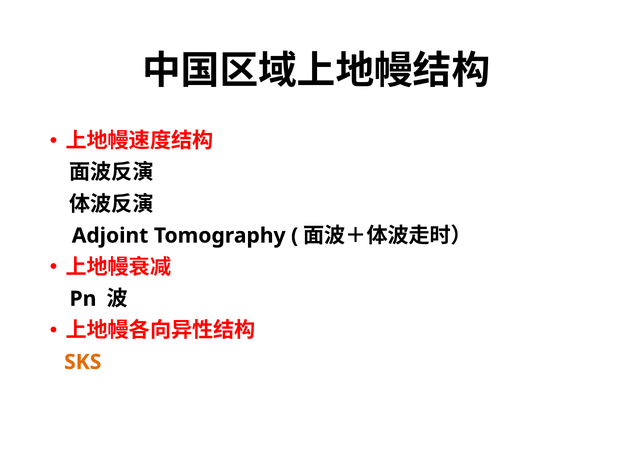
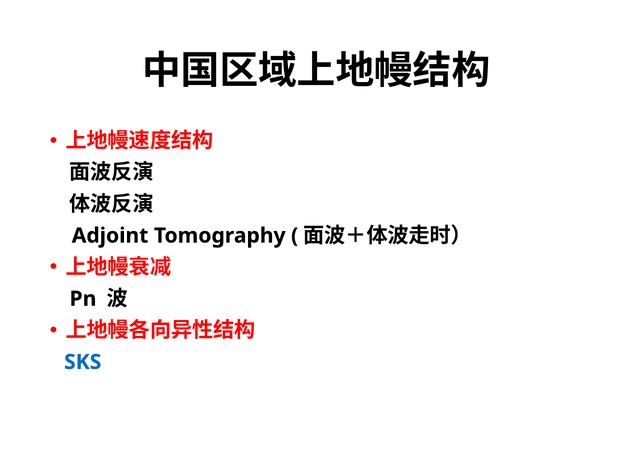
SKS colour: orange -> blue (83, 362)
